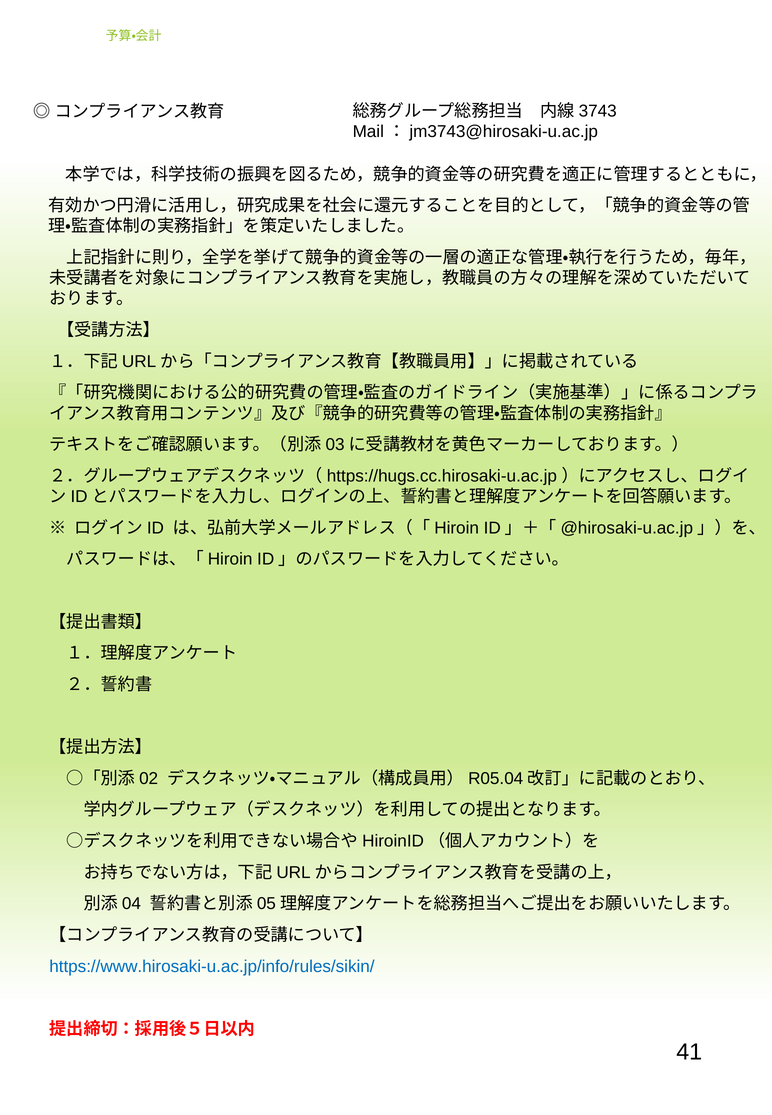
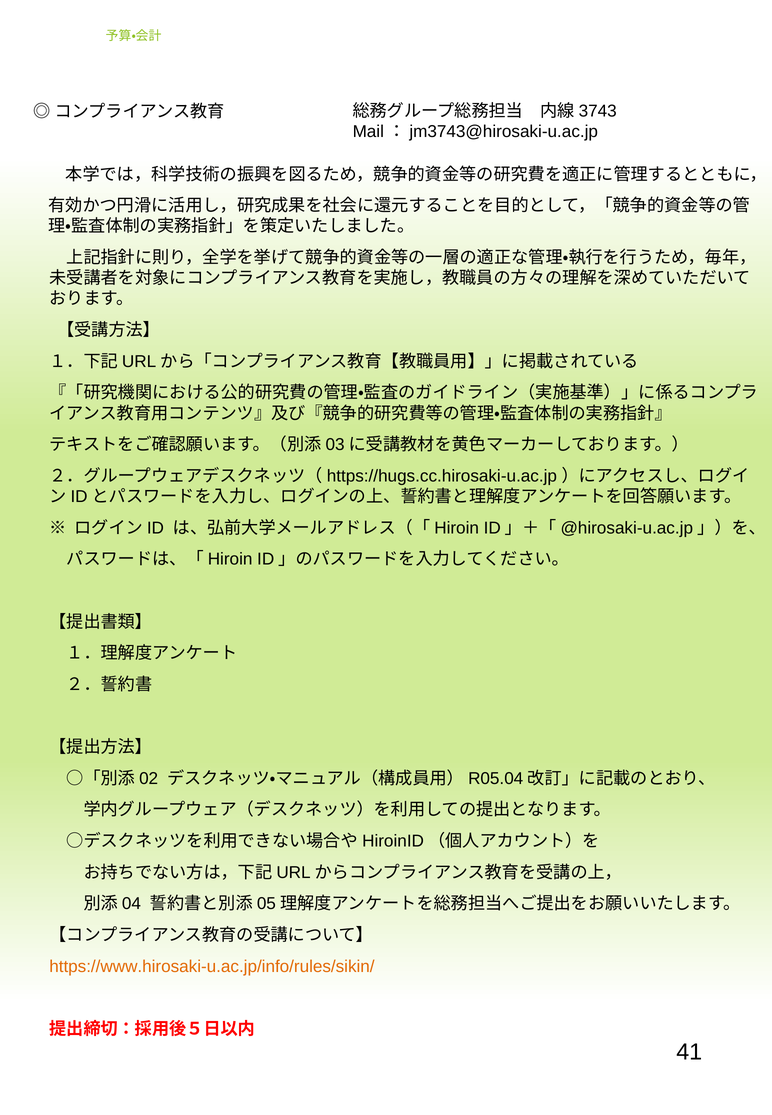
https://www.hirosaki-u.ac.jp/info/rules/sikin/ colour: blue -> orange (212, 967)
